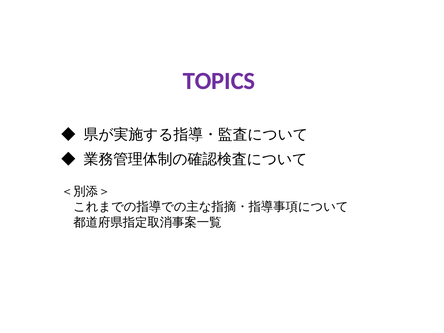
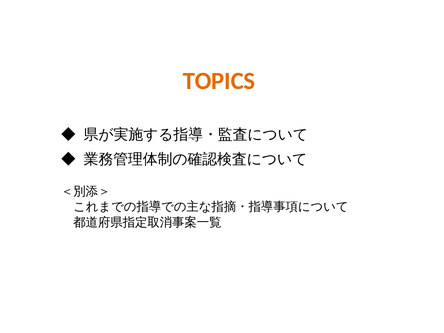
TOPICS colour: purple -> orange (219, 81)
